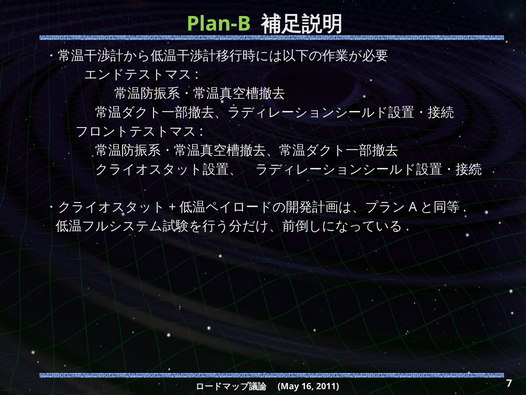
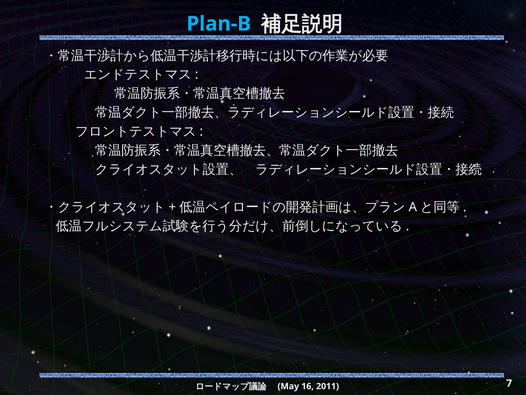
Plan-B colour: light green -> light blue (219, 24)
